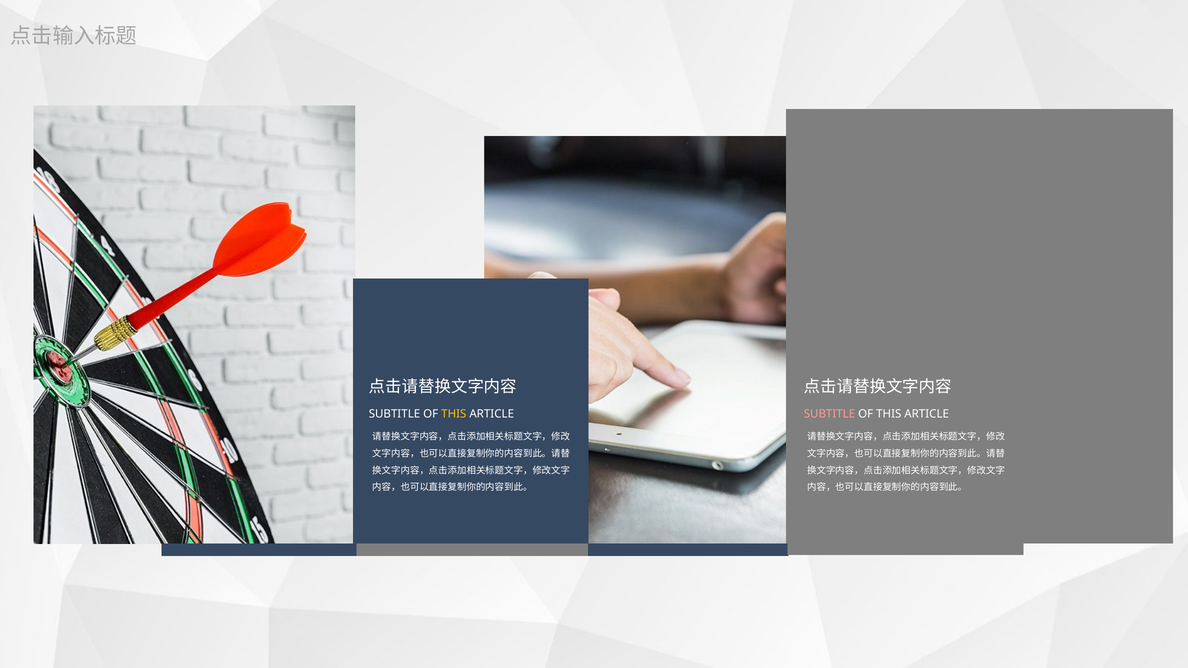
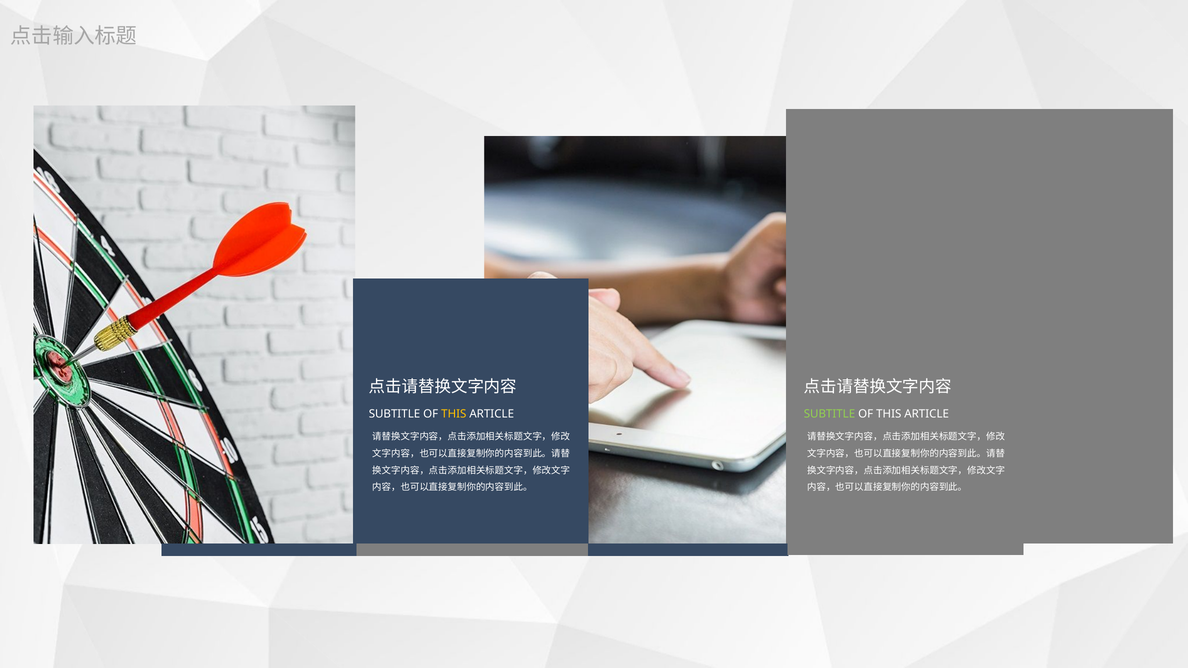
SUBTITLE colour: pink -> light green (829, 414)
